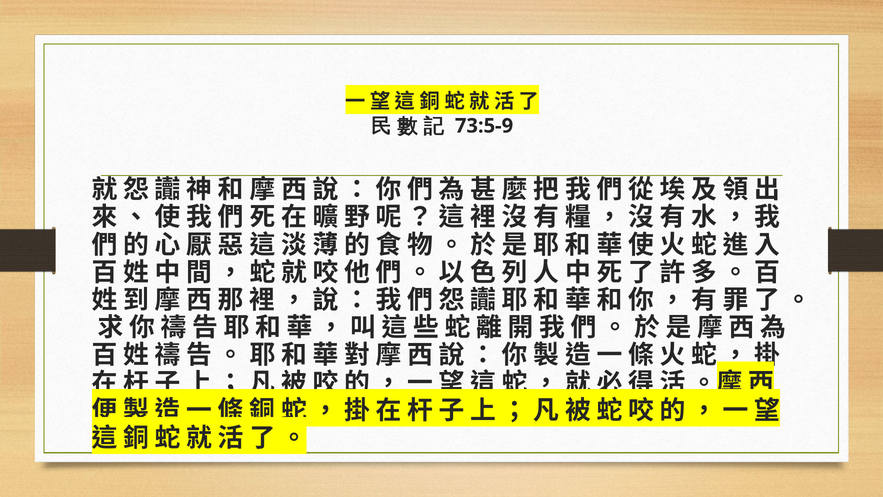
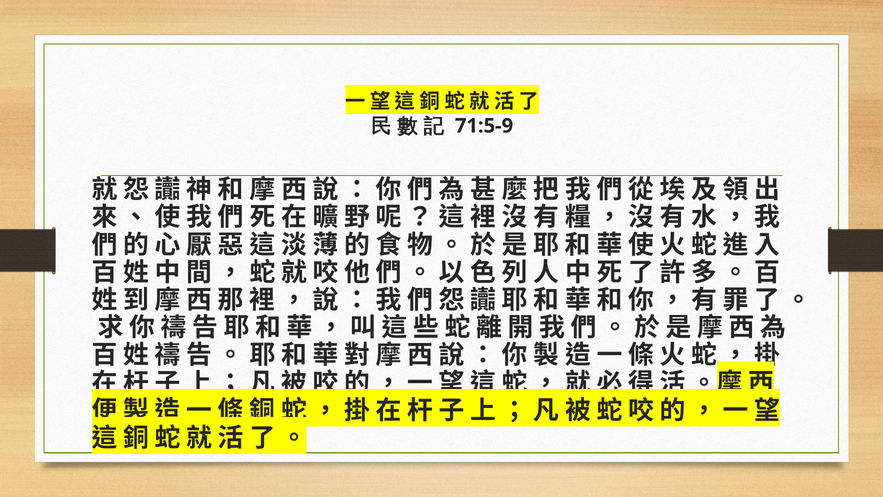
73:5-9: 73:5-9 -> 71:5-9 (484, 126)
